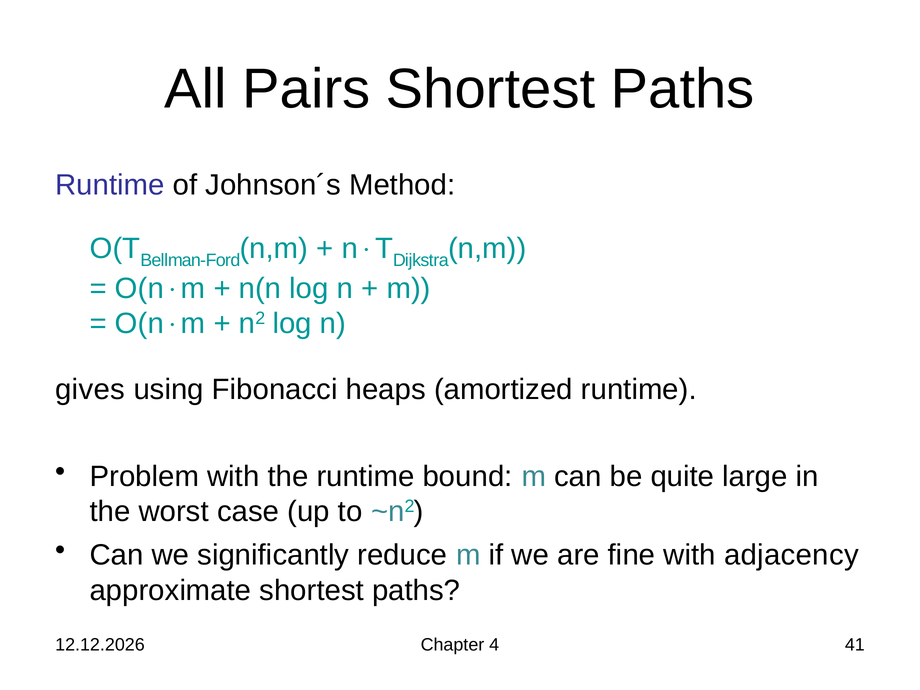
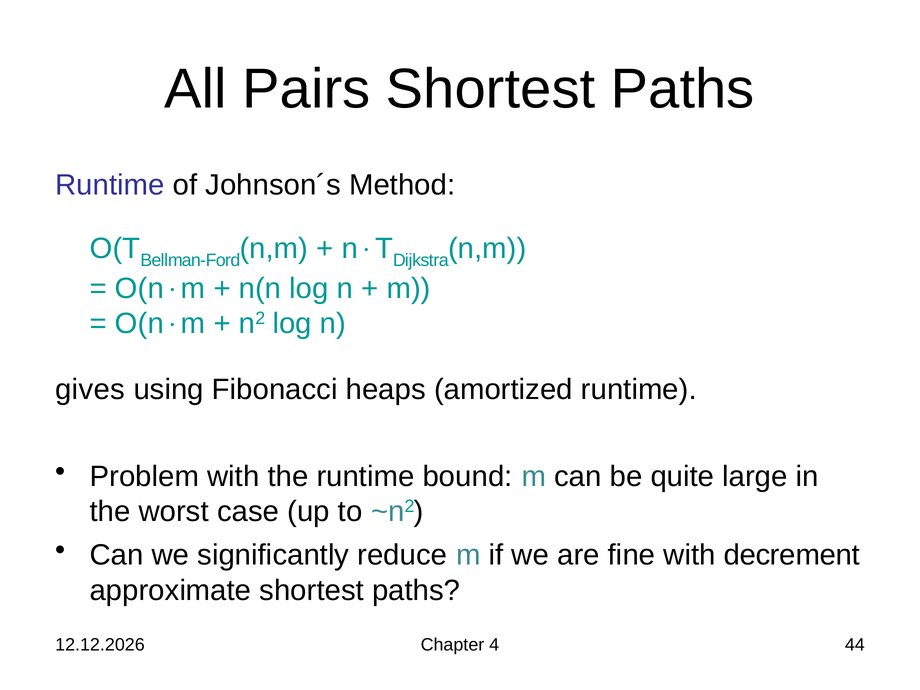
adjacency: adjacency -> decrement (792, 555)
41: 41 -> 44 (855, 645)
